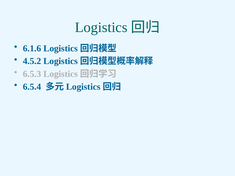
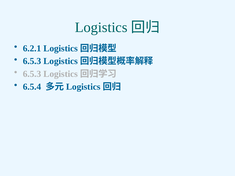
6.1.6: 6.1.6 -> 6.2.1 (32, 48)
4.5.2: 4.5.2 -> 6.5.3 (32, 61)
